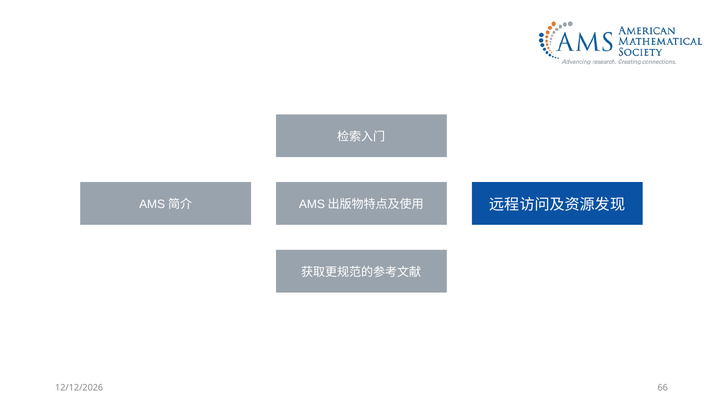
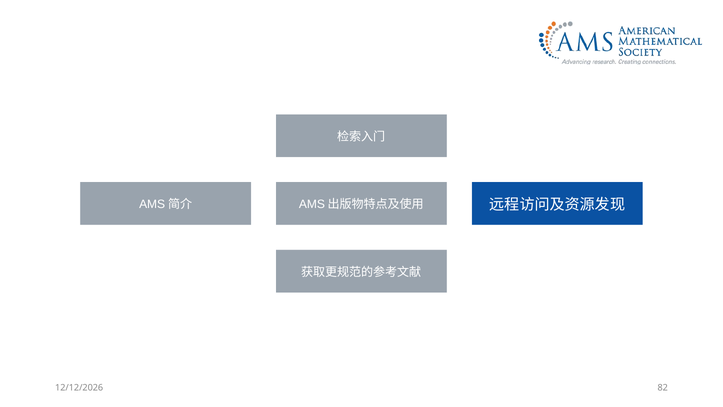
66: 66 -> 82 (663, 388)
